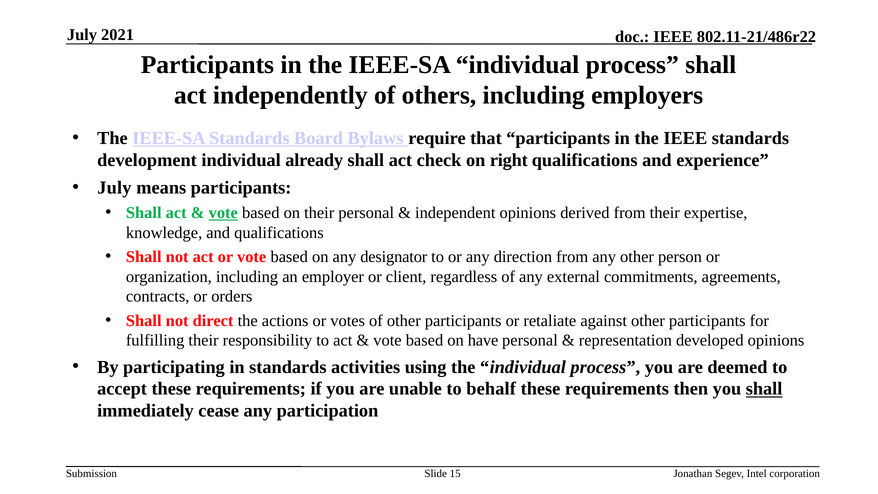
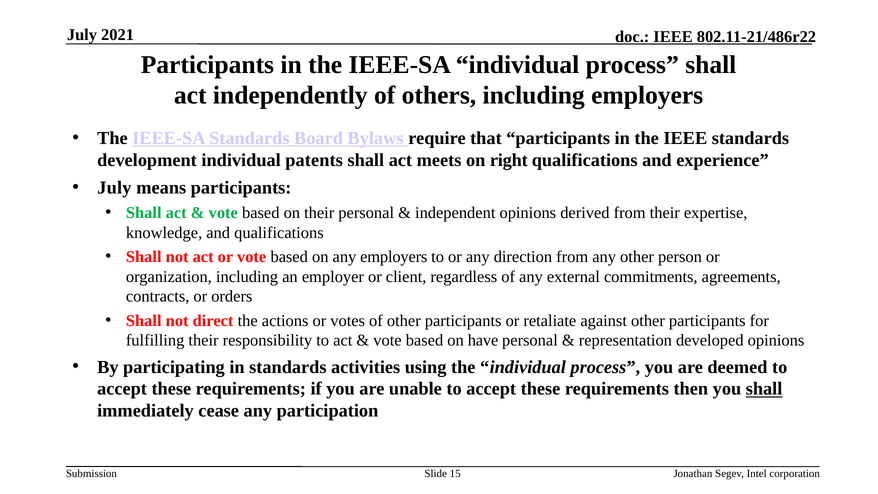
already: already -> patents (314, 160)
check: check -> meets (439, 160)
vote underline: present -> none (223, 213)
any designator: designator -> employers (394, 257)
unable to behalf: behalf -> accept (491, 389)
